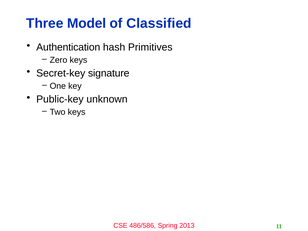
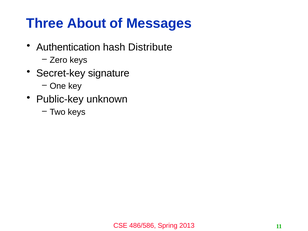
Model: Model -> About (87, 23)
Classified: Classified -> Messages (159, 23)
Primitives: Primitives -> Distribute (150, 47)
